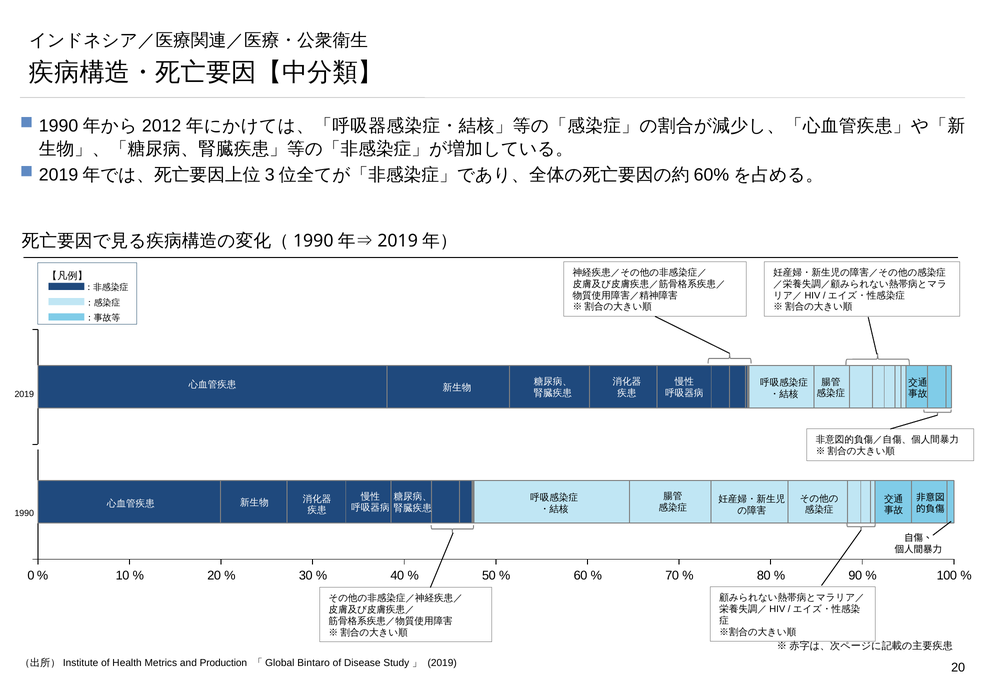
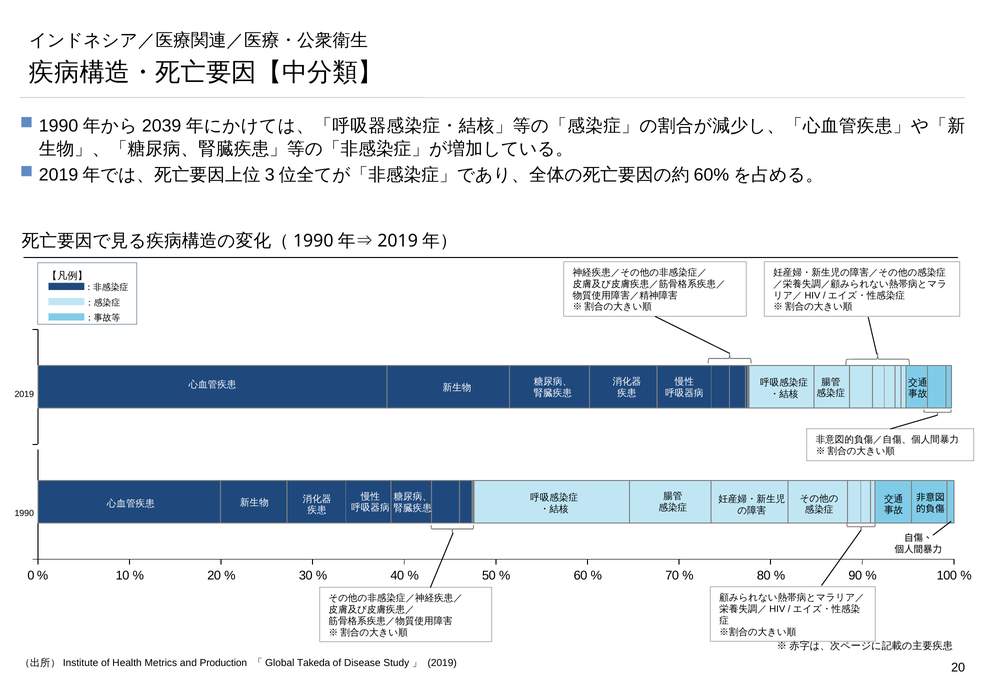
2012: 2012 -> 2039 (162, 126)
Bintaro: Bintaro -> Takeda (314, 663)
